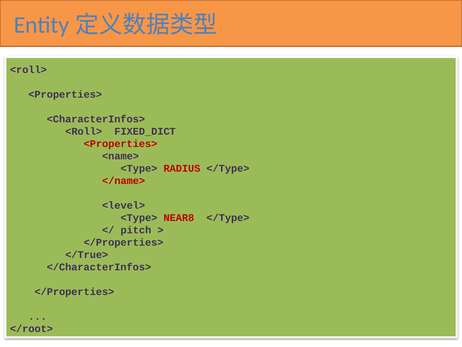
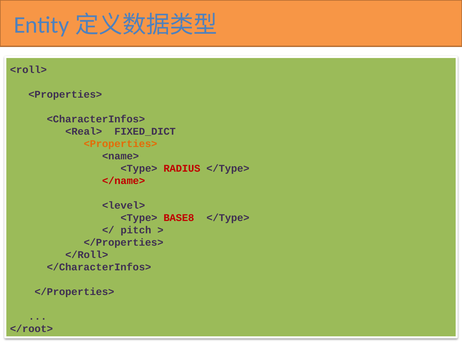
<Roll>: <Roll> -> <Real> (84, 131)
<Properties> colour: red -> orange (120, 143)
NEAR8: NEAR8 -> BASE8 (179, 217)
</True>: </True> -> </Roll> (87, 254)
